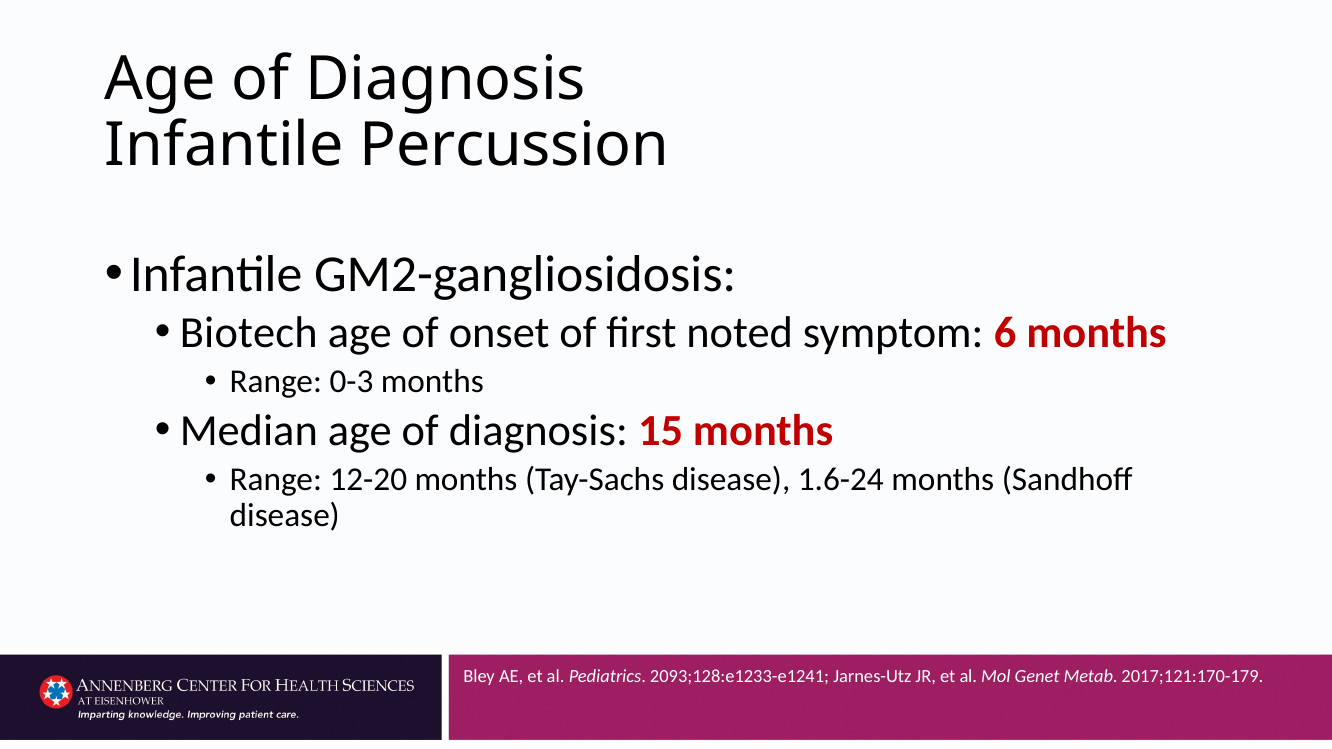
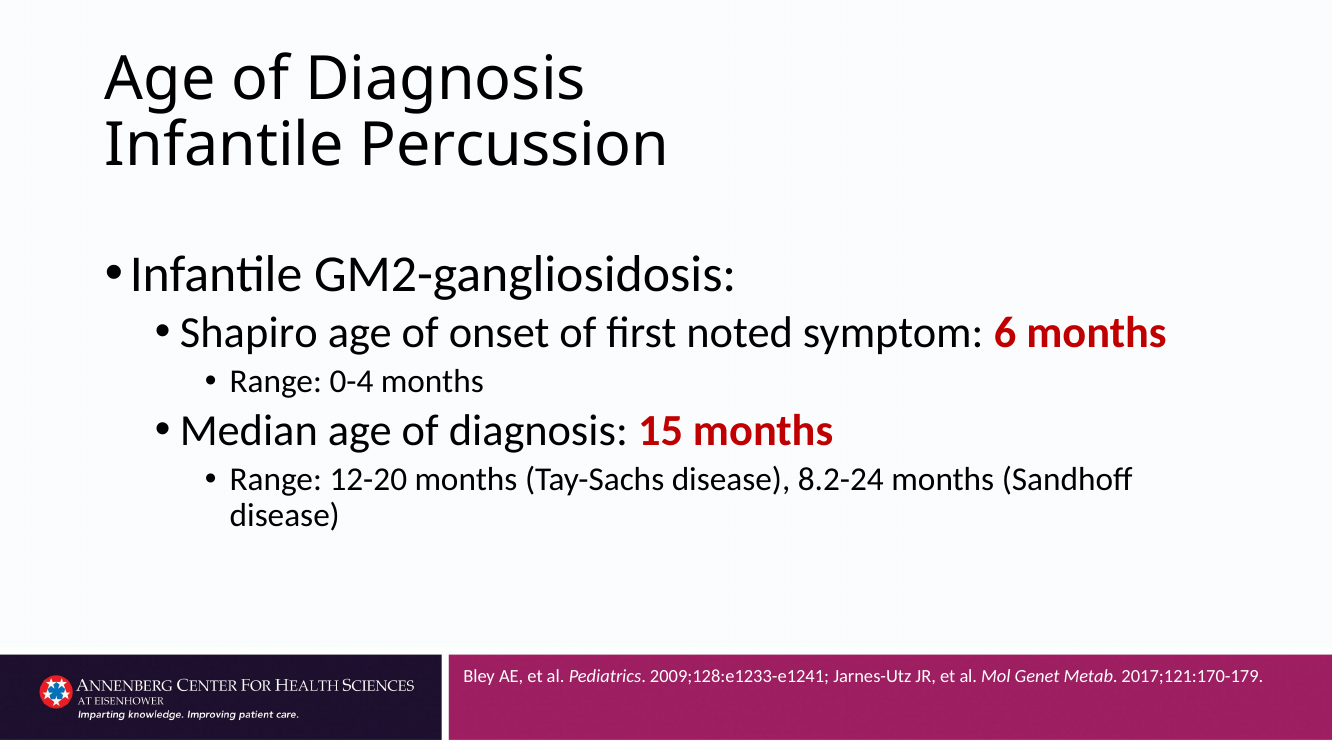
Biotech: Biotech -> Shapiro (249, 333)
0-3: 0-3 -> 0-4 (351, 382)
1.6-24: 1.6-24 -> 8.2-24 (841, 480)
2093;128:e1233-e1241: 2093;128:e1233-e1241 -> 2009;128:e1233-e1241 (740, 677)
